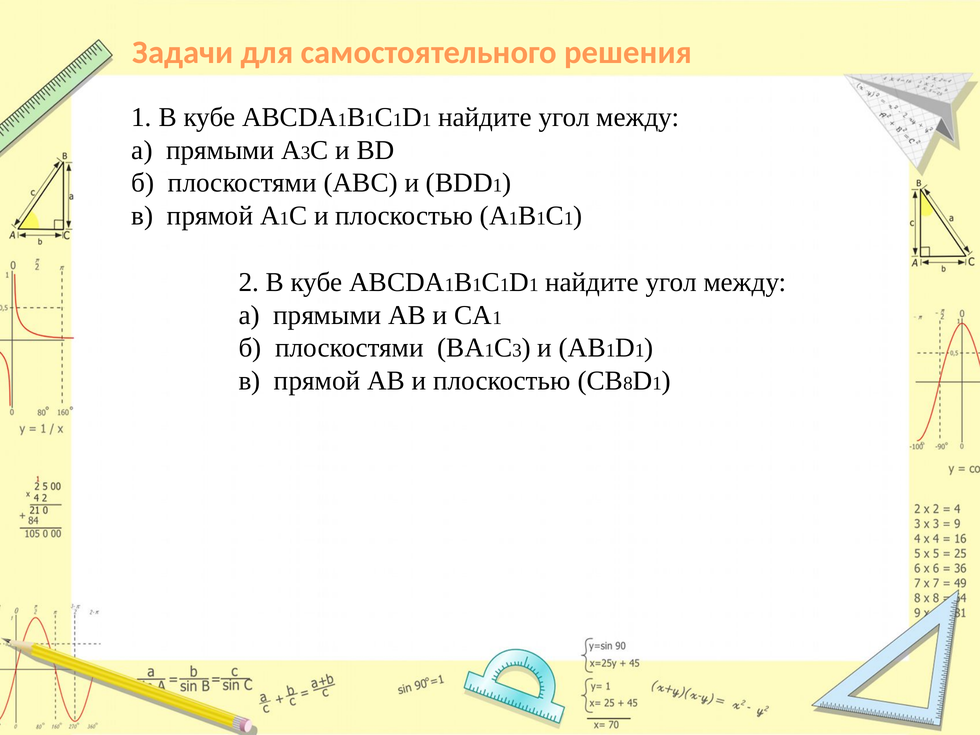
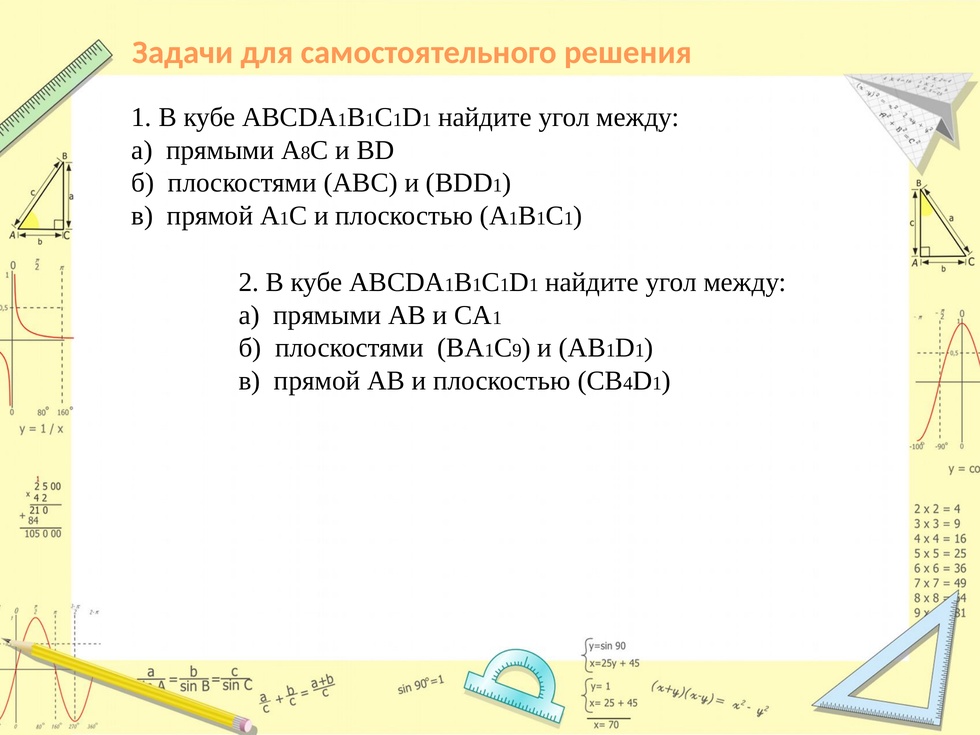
3: 3 -> 8 (306, 153)
3: 3 -> 9 (517, 351)
8: 8 -> 4 (628, 383)
